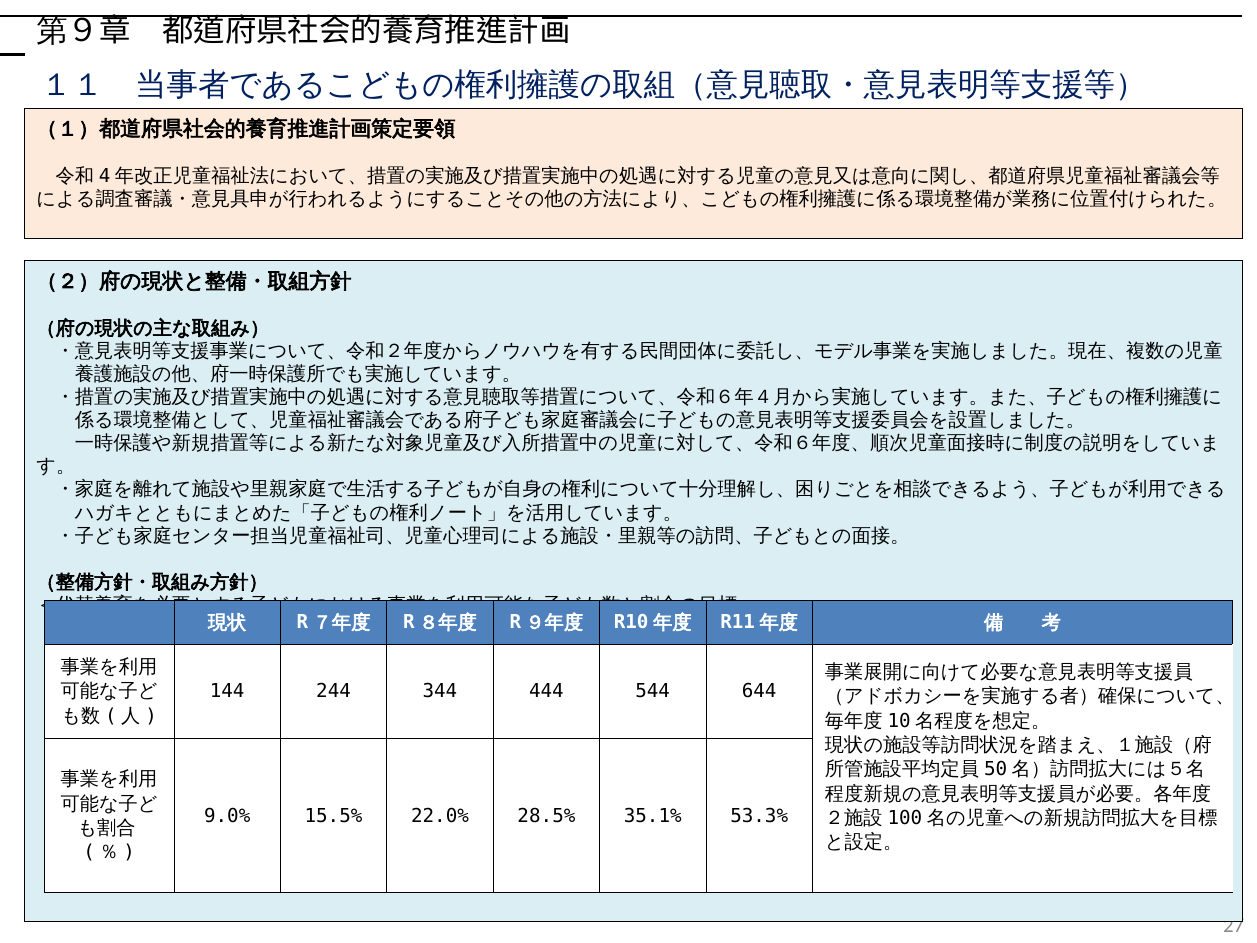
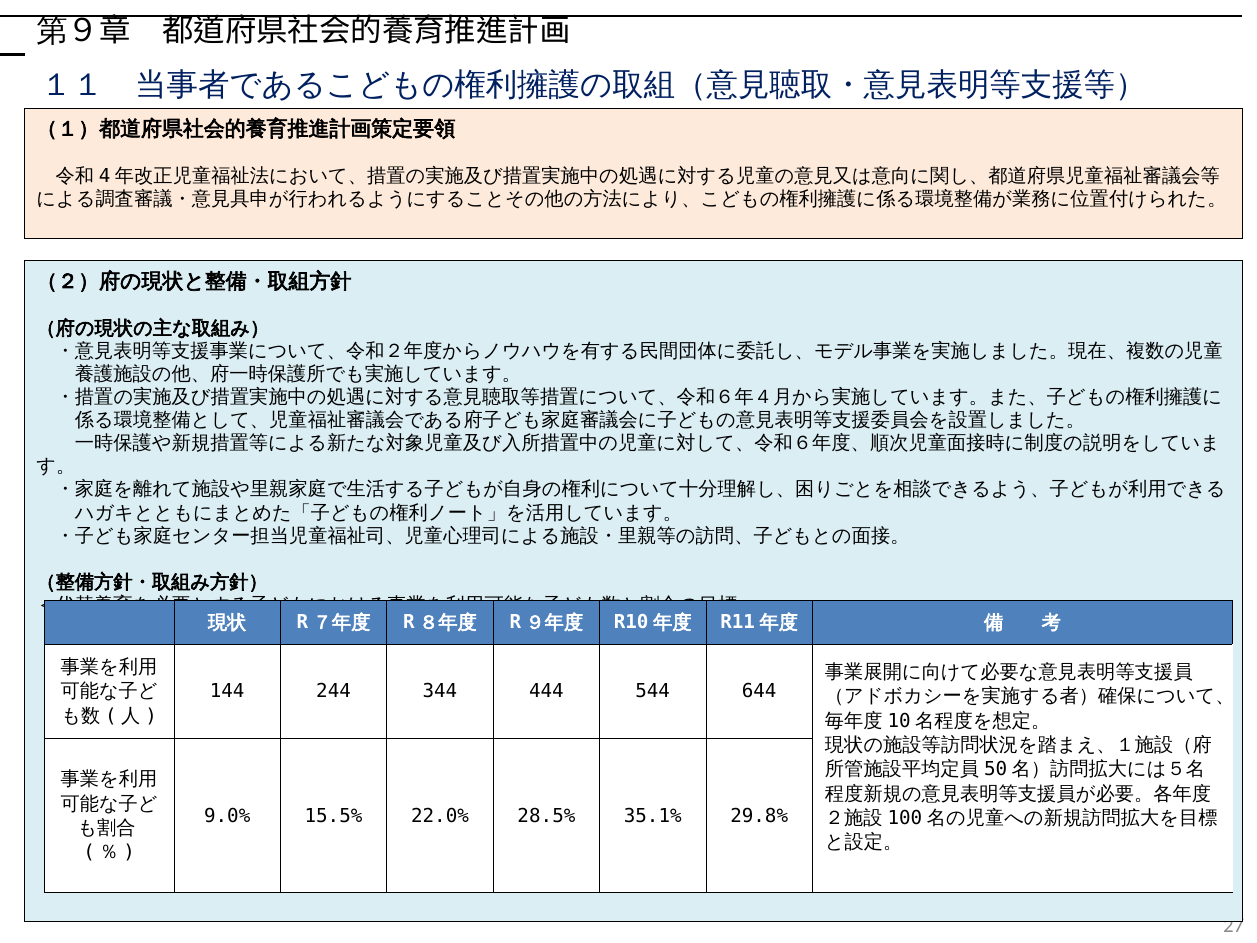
53.3%: 53.3% -> 29.8% (759, 816)
